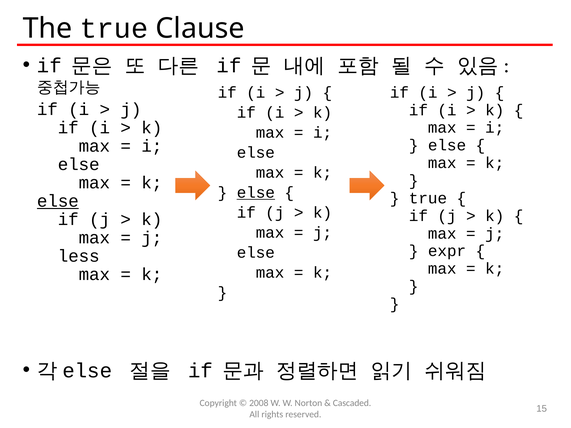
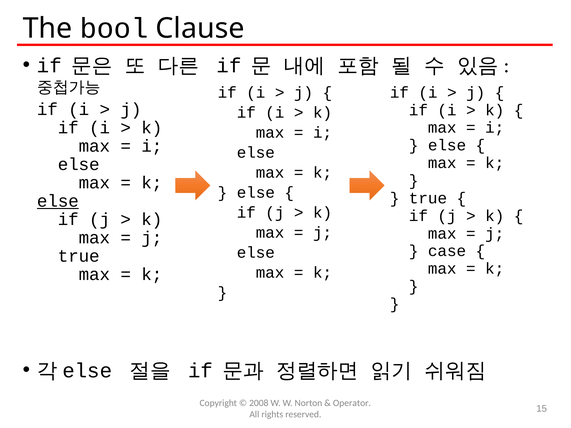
The true: true -> bool (114, 28)
else underline: present -> none (256, 193)
expr: expr -> case (447, 251)
less: less -> true (79, 256)
Cascaded: Cascaded -> Operator (352, 403)
